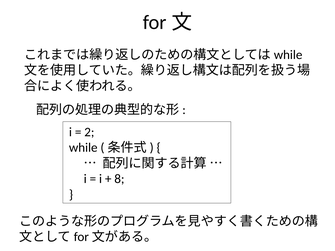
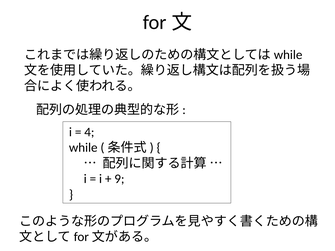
2: 2 -> 4 (89, 132)
8: 8 -> 9 (119, 179)
